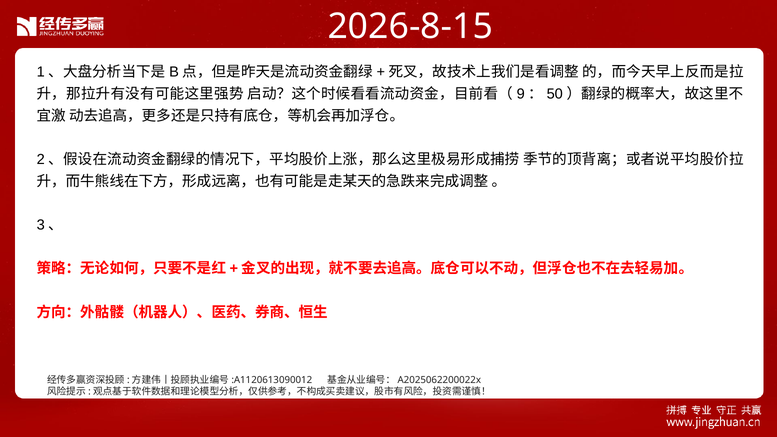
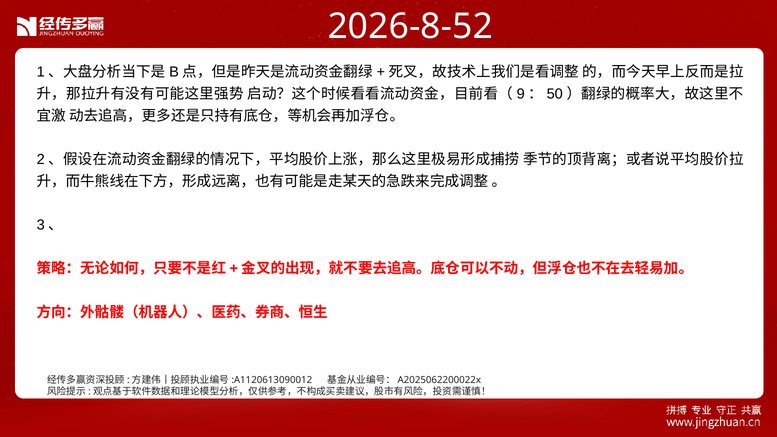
2026-8-15: 2026-8-15 -> 2026-8-52 (410, 27)
